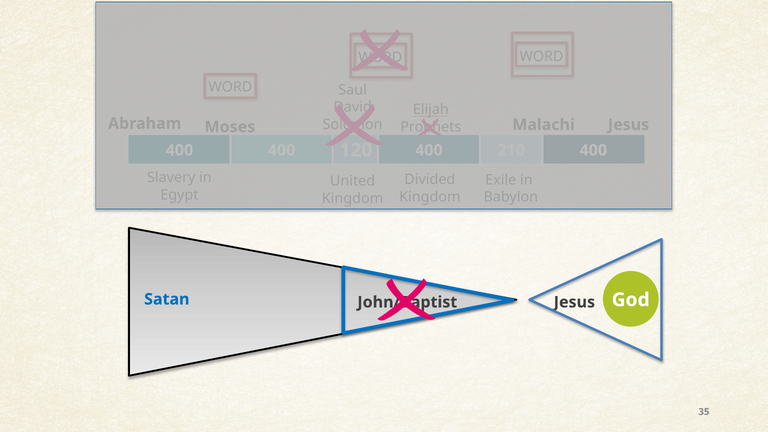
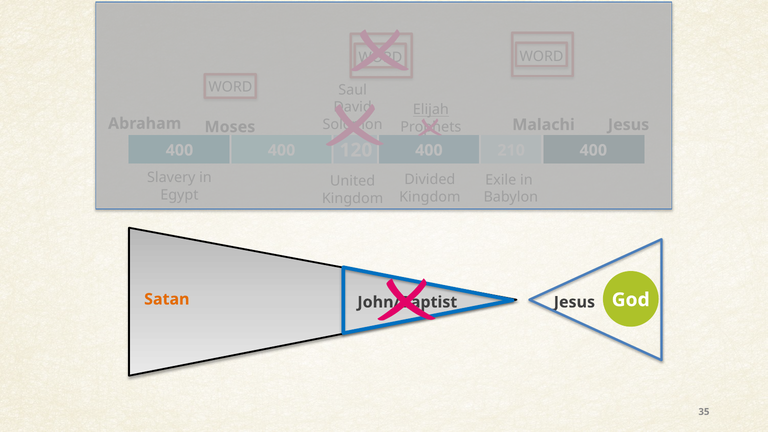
Satan colour: blue -> orange (167, 299)
